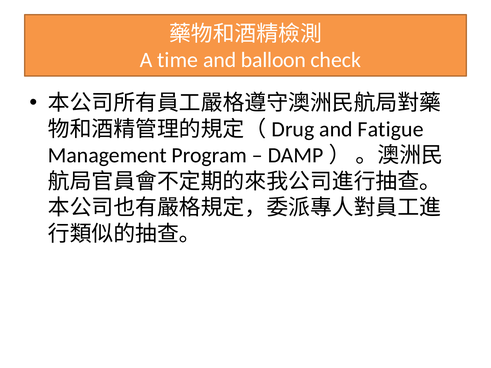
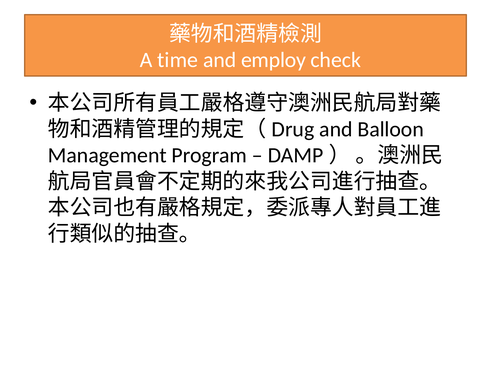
balloon: balloon -> employ (274, 60)
Fatigue: Fatigue -> Balloon (391, 129)
